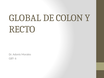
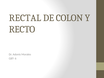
GLOBAL: GLOBAL -> RECTAL (25, 18)
